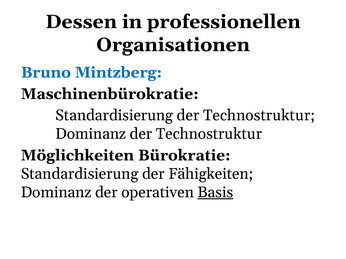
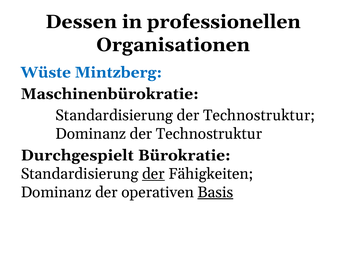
Bruno: Bruno -> Wüste (46, 73)
Möglichkeiten: Möglichkeiten -> Durchgespielt (77, 156)
der underline: none -> present (153, 174)
